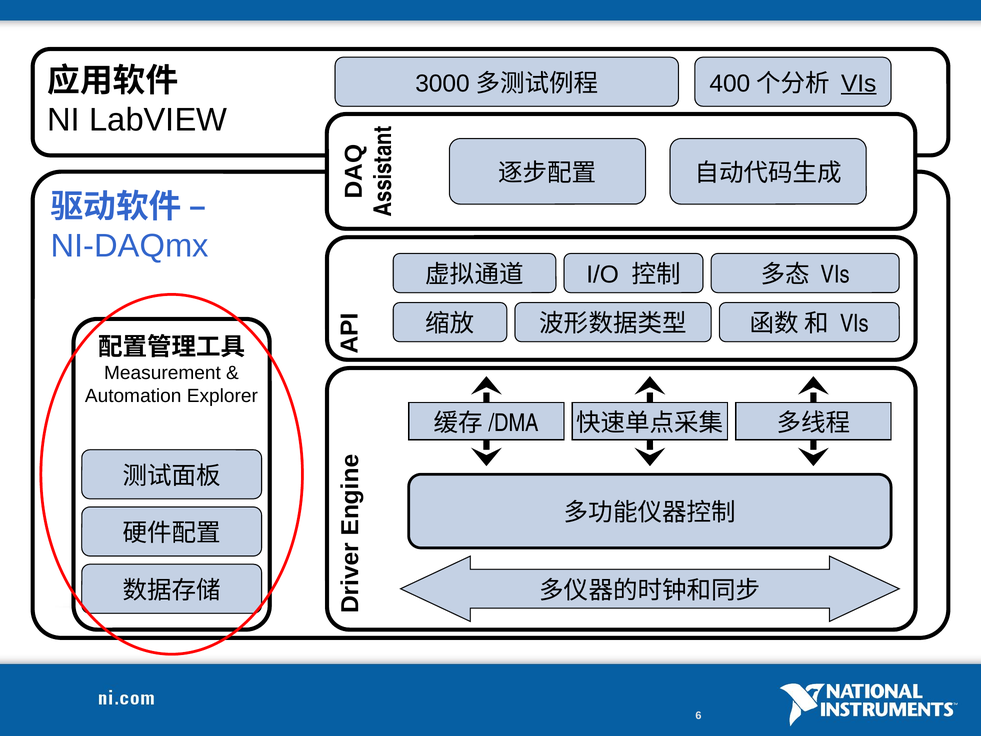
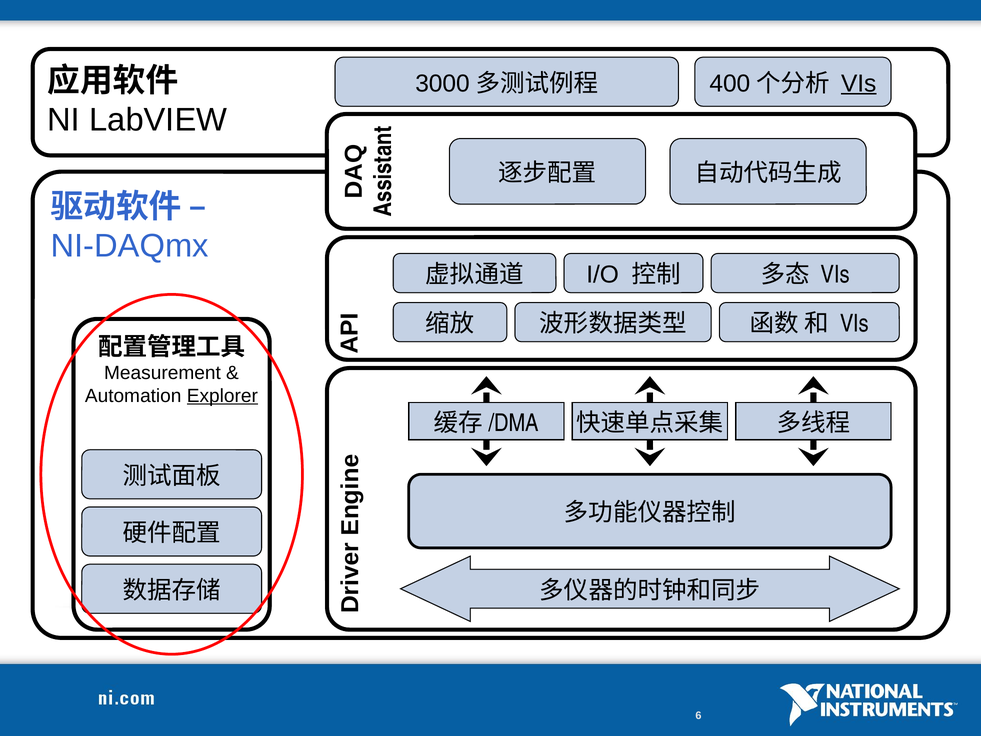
Explorer underline: none -> present (222, 396)
